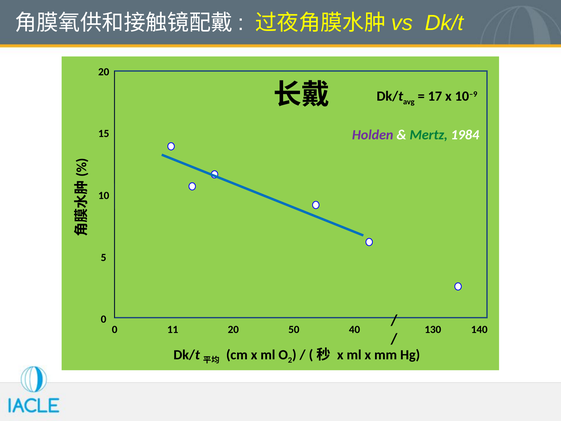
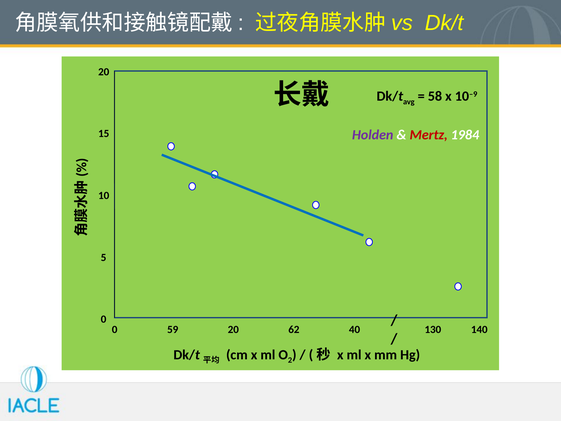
17: 17 -> 58 (435, 96)
Mertz colour: green -> red (429, 135)
11: 11 -> 59 (173, 329)
50: 50 -> 62 (294, 329)
